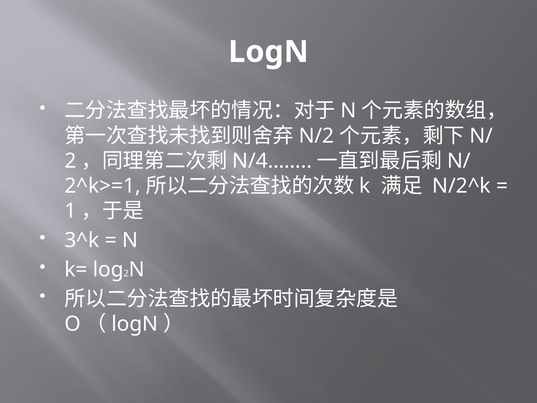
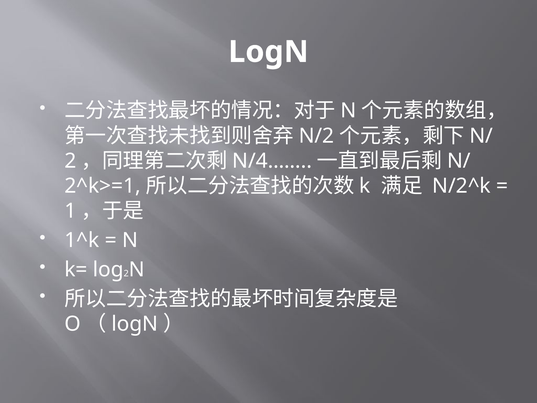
3^k: 3^k -> 1^k (82, 240)
